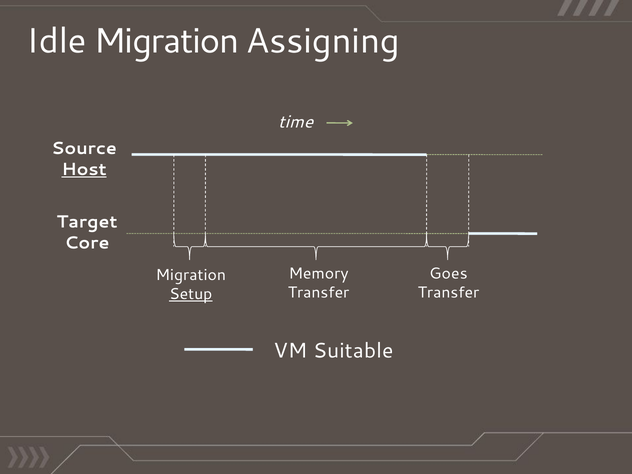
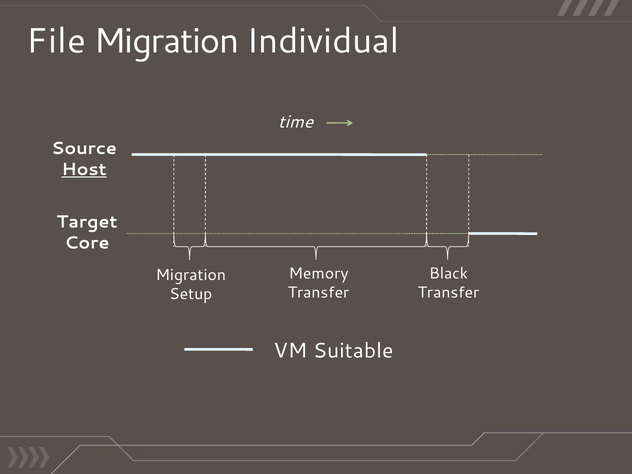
Idle: Idle -> File (56, 41)
Assigning: Assigning -> Individual (323, 41)
Goes: Goes -> Black (449, 273)
Setup underline: present -> none (191, 294)
